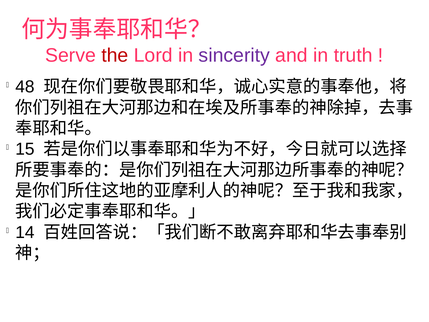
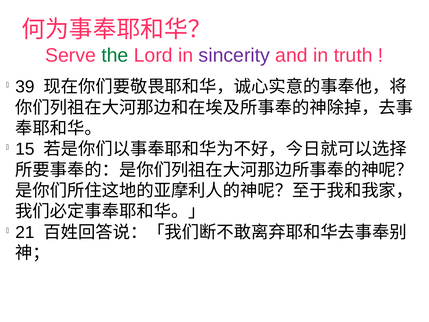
the colour: red -> green (115, 55)
48: 48 -> 39 (25, 87)
14: 14 -> 21 (25, 232)
